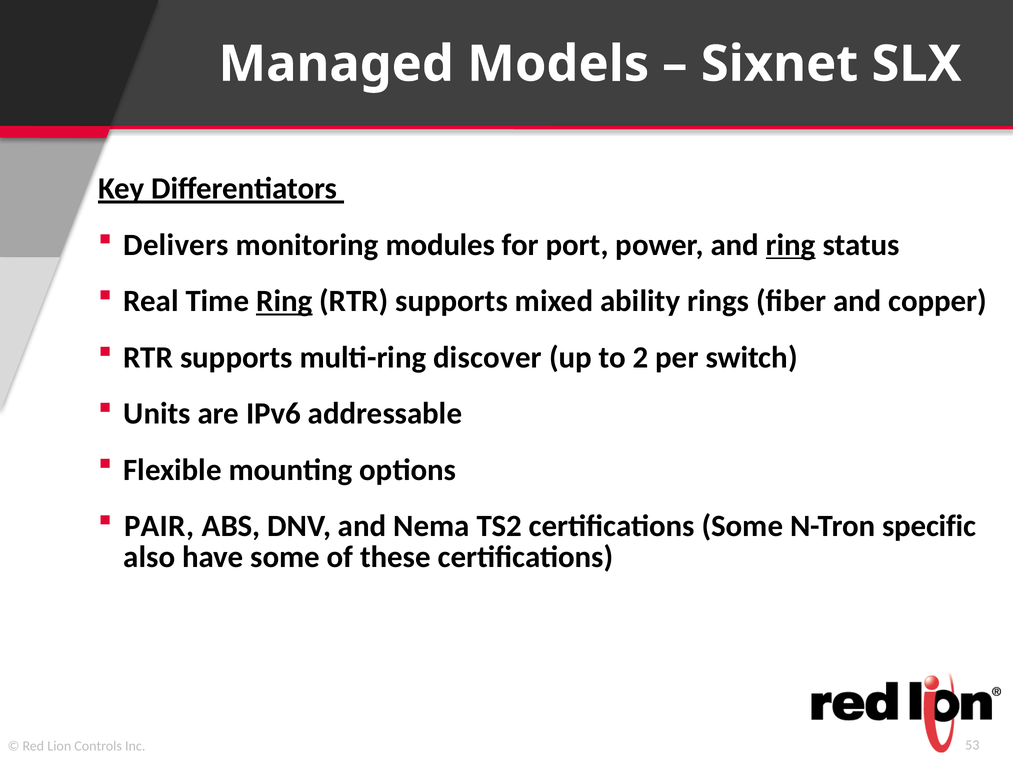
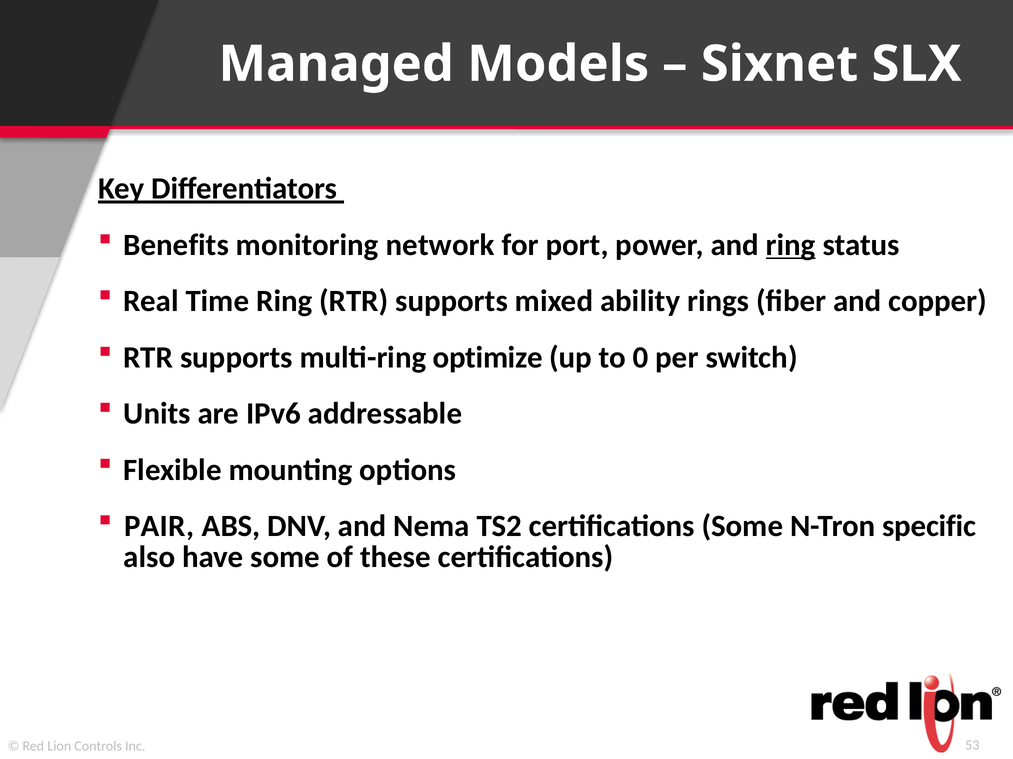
Delivers: Delivers -> Benefits (176, 245)
modules: modules -> network (440, 245)
Ring underline: present -> none (284, 301)
discover: discover -> optimize (488, 358)
2: 2 -> 0 (641, 358)
